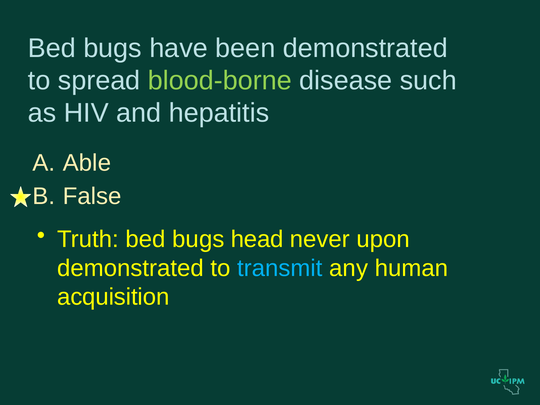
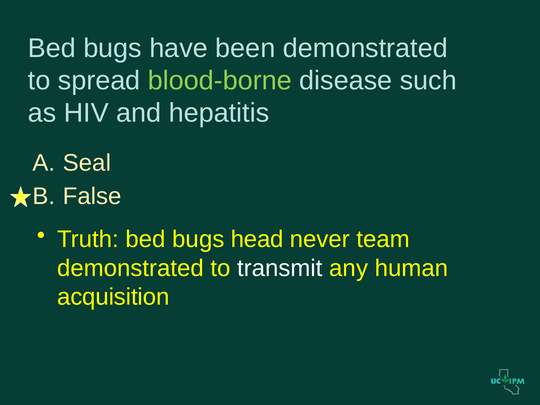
Able: Able -> Seal (87, 163)
upon: upon -> team (383, 239)
transmit colour: light blue -> white (280, 268)
